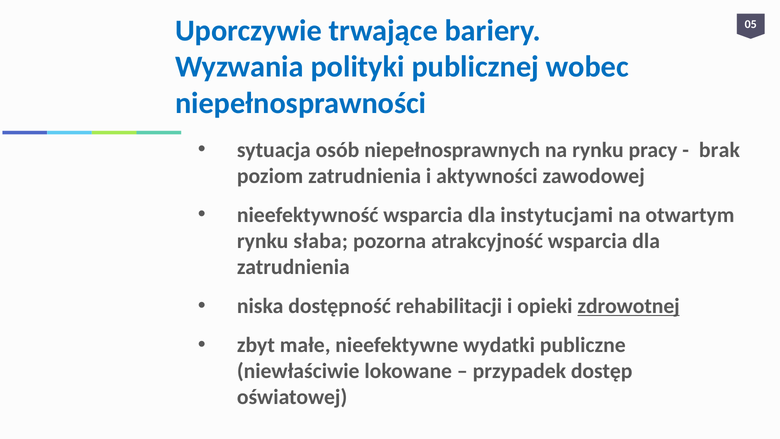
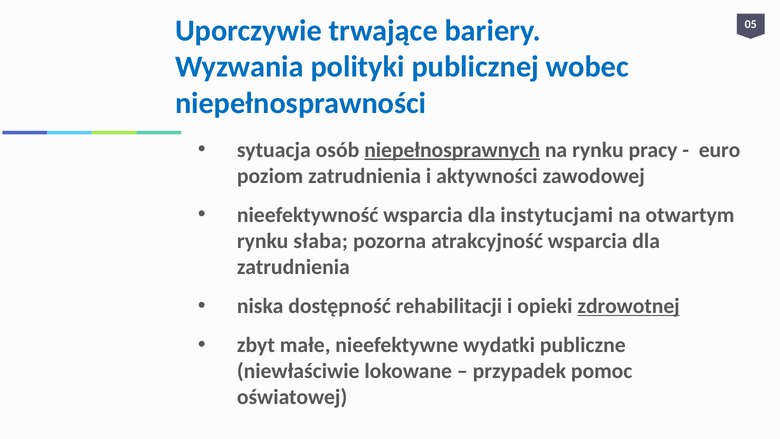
niepełnosprawnych underline: none -> present (452, 150)
brak: brak -> euro (720, 150)
dostęp: dostęp -> pomoc (602, 371)
